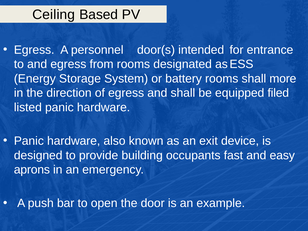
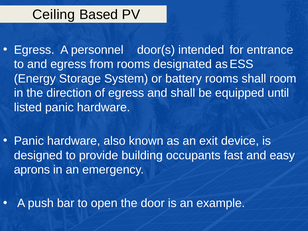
more: more -> room (283, 79)
filed: filed -> until (278, 93)
